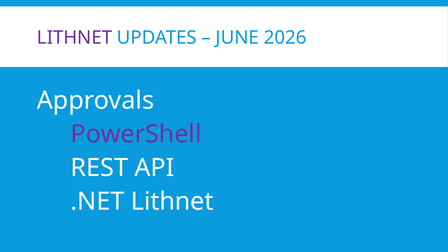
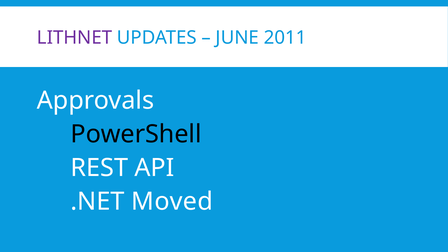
2026: 2026 -> 2011 (285, 38)
PowerShell colour: purple -> black (136, 134)
.NET Lithnet: Lithnet -> Moved (172, 202)
